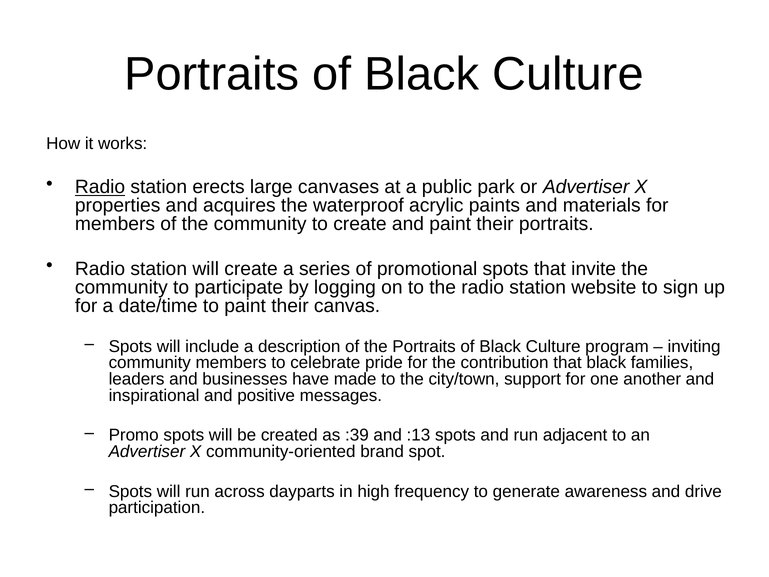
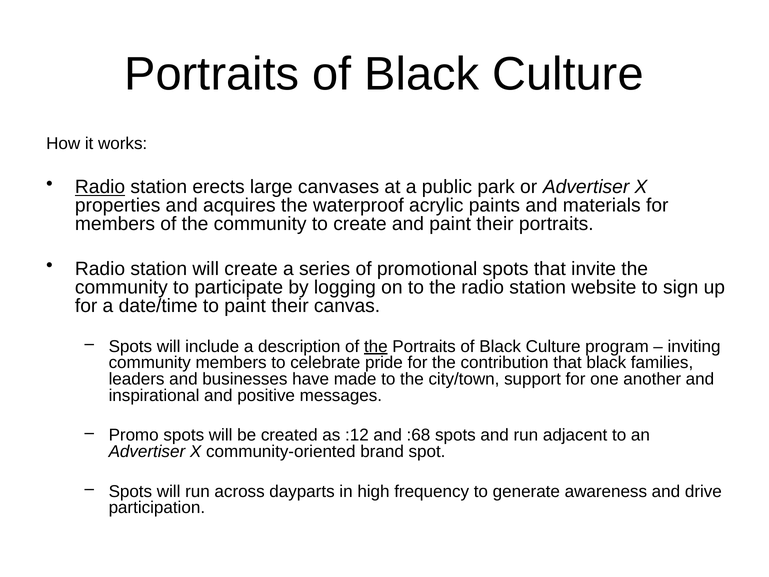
the underline: none -> present (376, 346)
:39: :39 -> :12 (357, 435)
:13: :13 -> :68 (418, 435)
